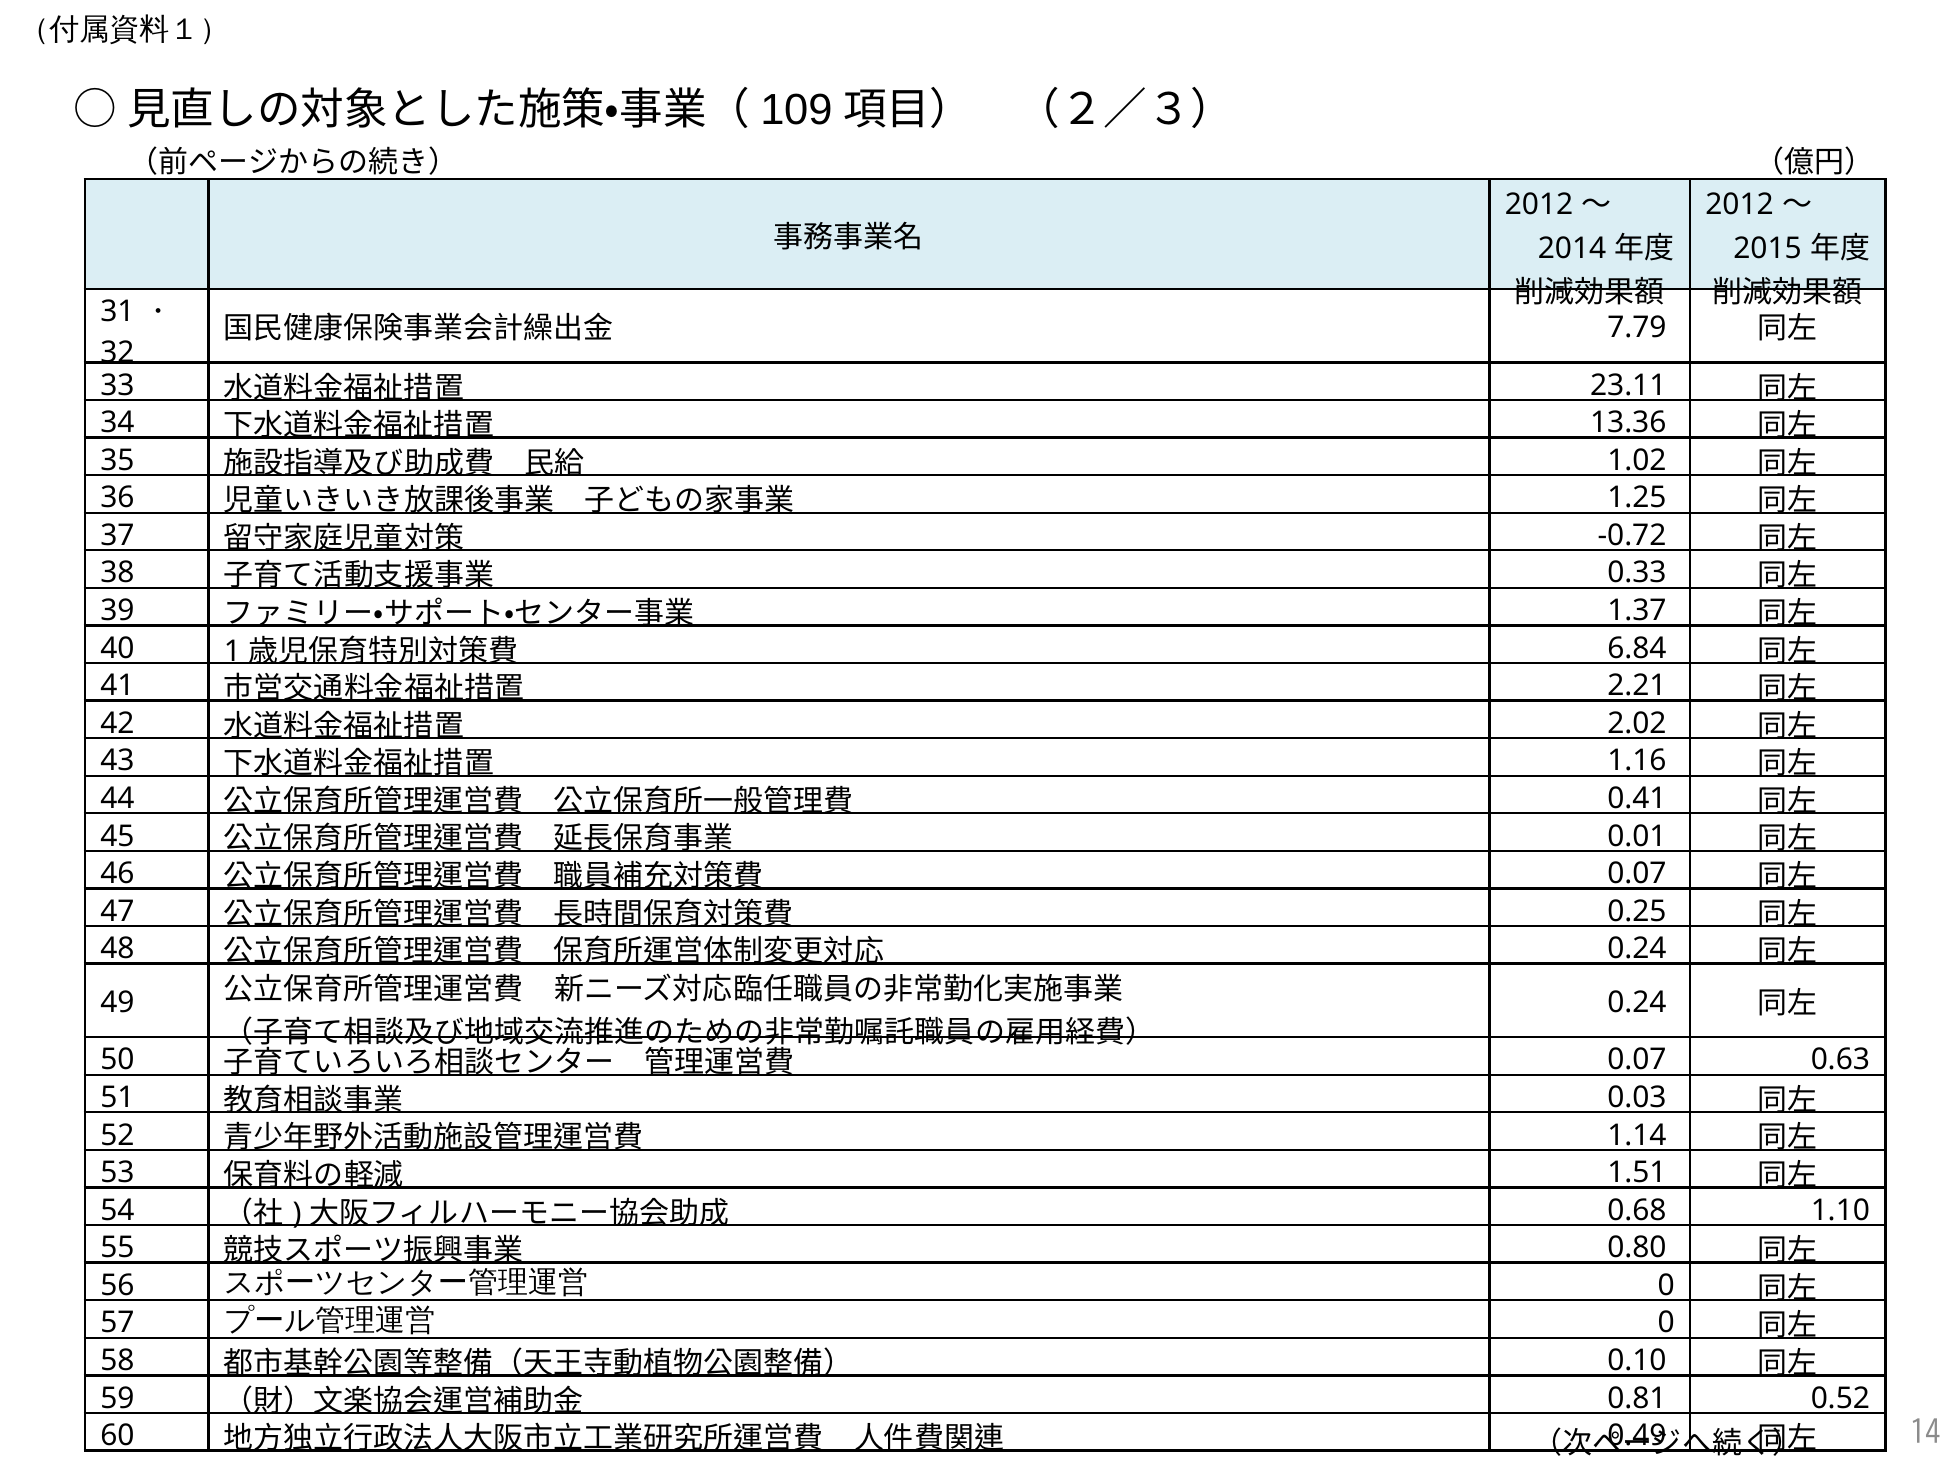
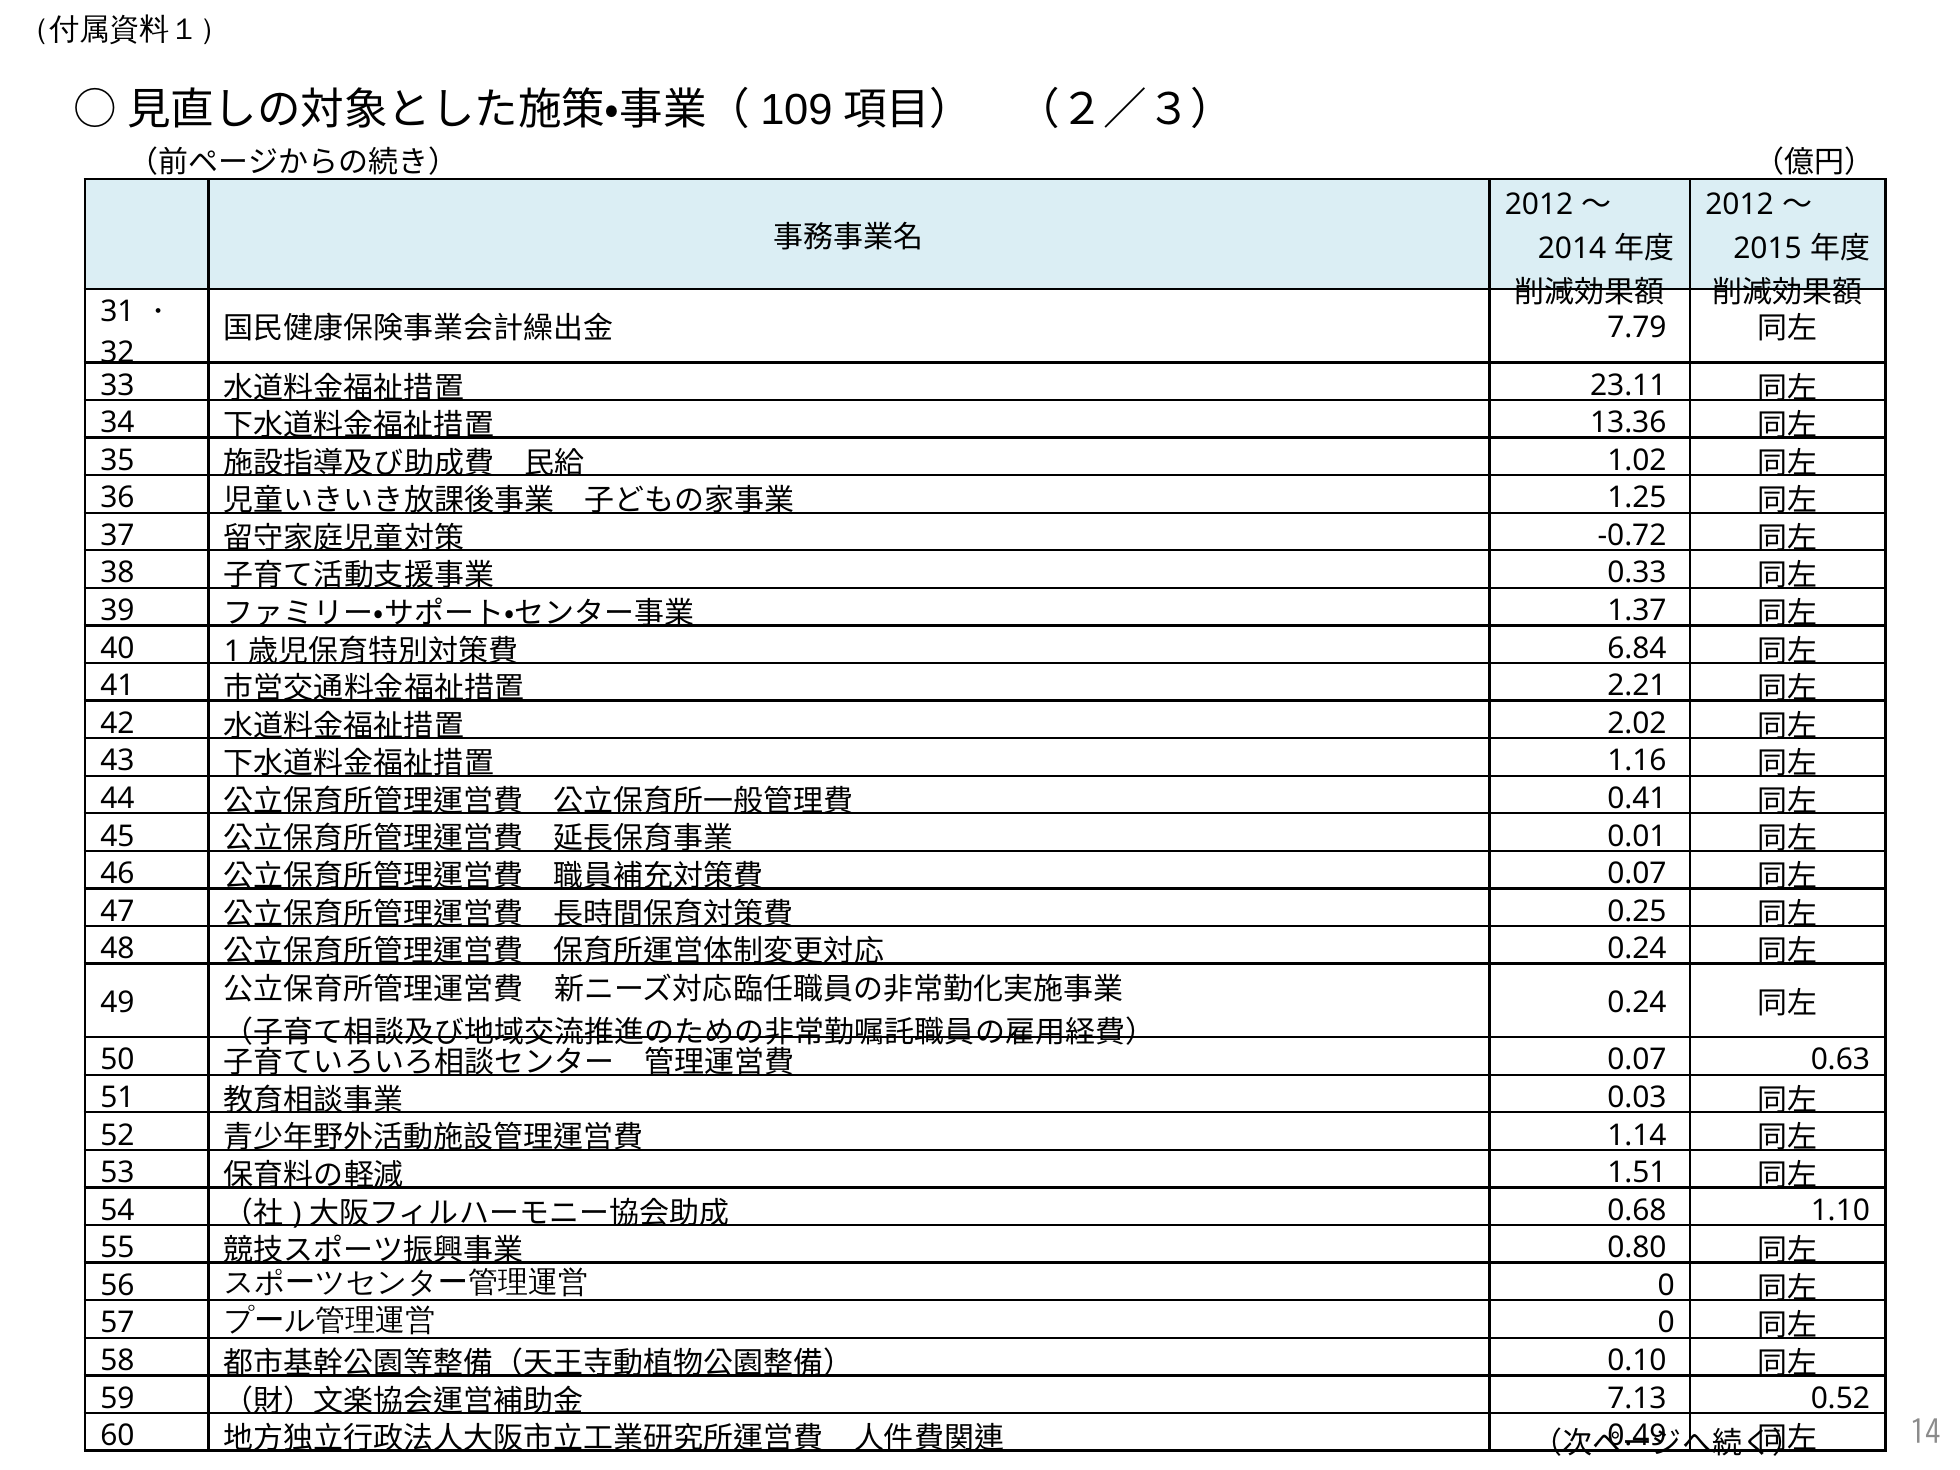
0.81: 0.81 -> 7.13 (1637, 1398)
